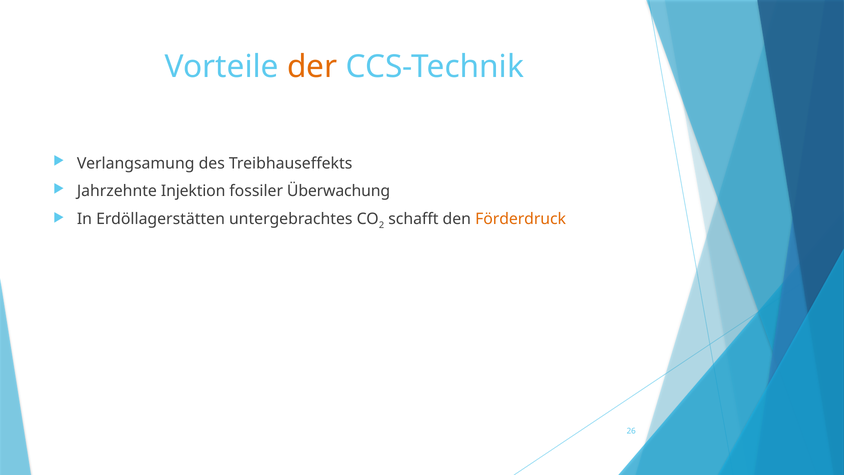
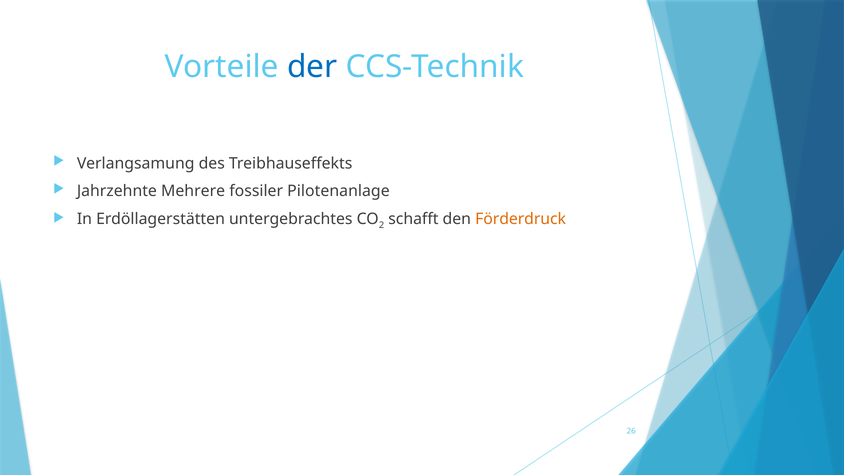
der colour: orange -> blue (312, 67)
Injektion: Injektion -> Mehrere (193, 191)
Überwachung: Überwachung -> Pilotenanlage (338, 191)
